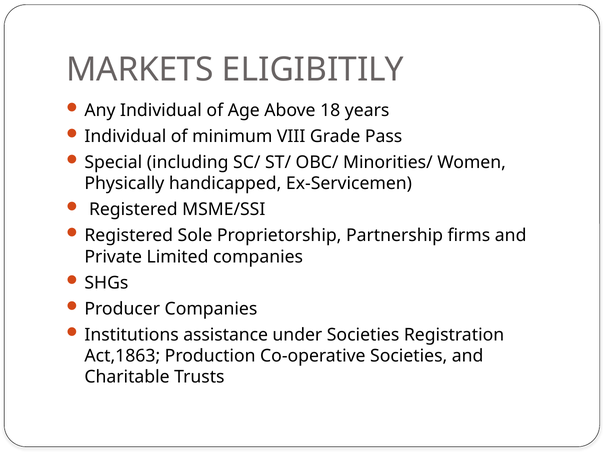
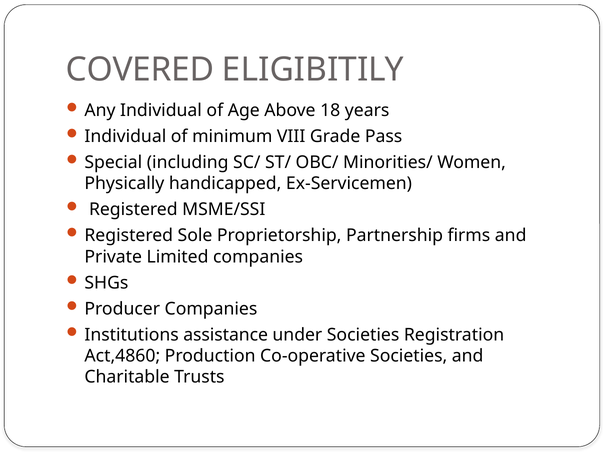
MARKETS: MARKETS -> COVERED (140, 70)
Act,1863: Act,1863 -> Act,4860 (122, 356)
